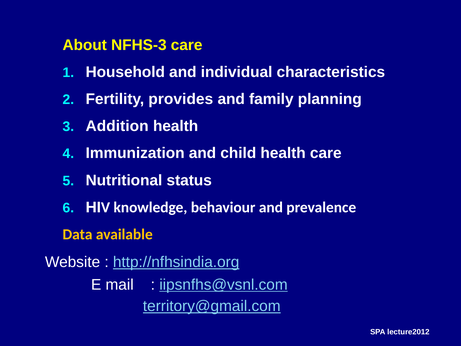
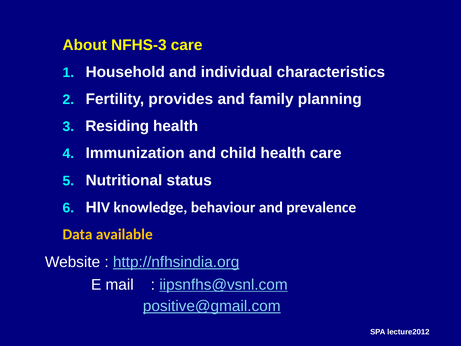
Addition: Addition -> Residing (117, 126)
territory@gmail.com: territory@gmail.com -> positive@gmail.com (212, 306)
